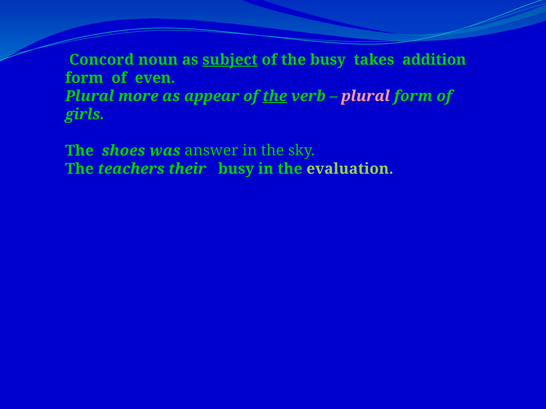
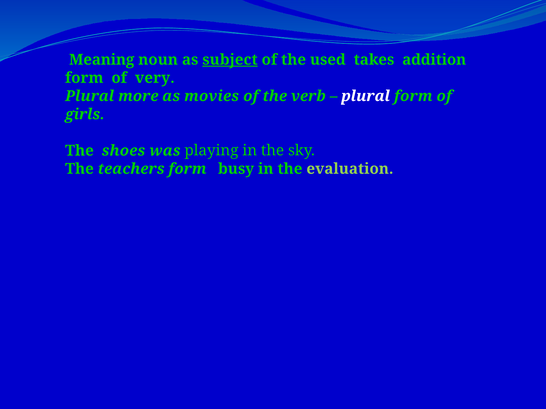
Concord: Concord -> Meaning (102, 60)
the busy: busy -> used (328, 60)
even: even -> very (155, 78)
appear: appear -> movies (212, 96)
the underline: present -> none (275, 96)
plural colour: pink -> white (366, 96)
answer: answer -> playing (211, 151)
teachers their: their -> form (187, 169)
